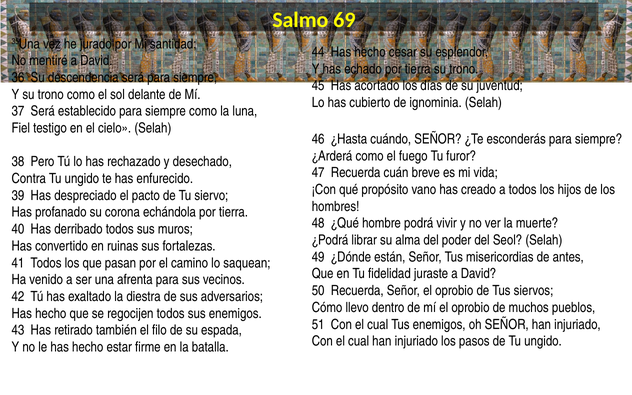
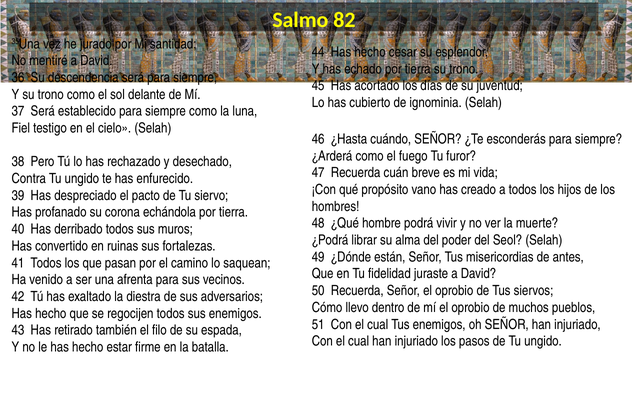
69: 69 -> 82 (344, 20)
